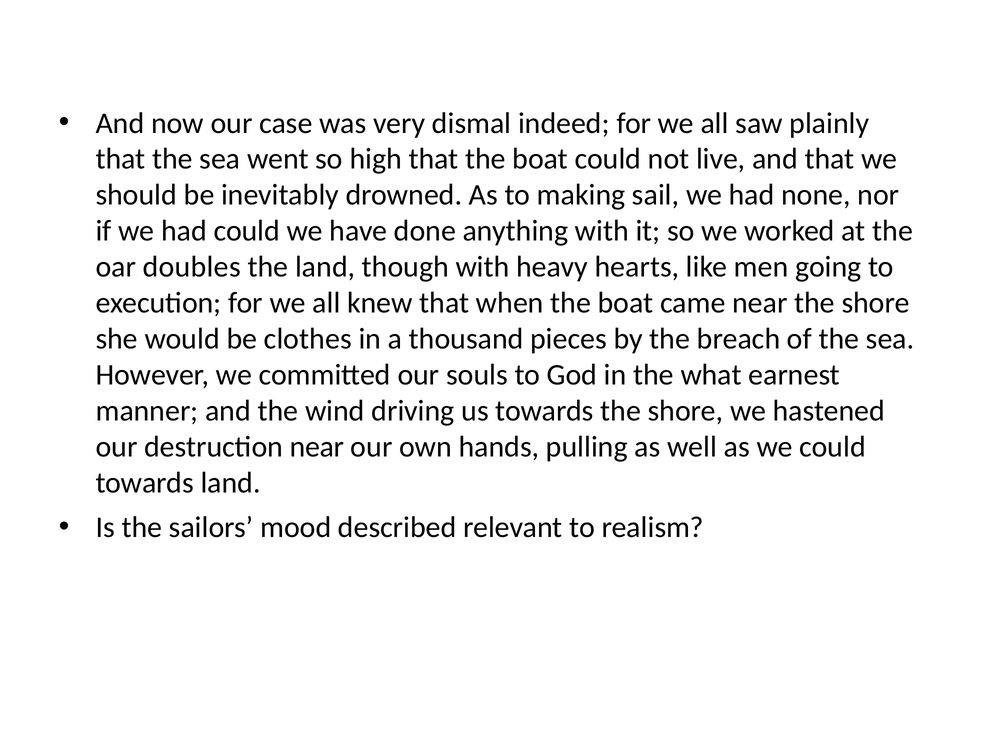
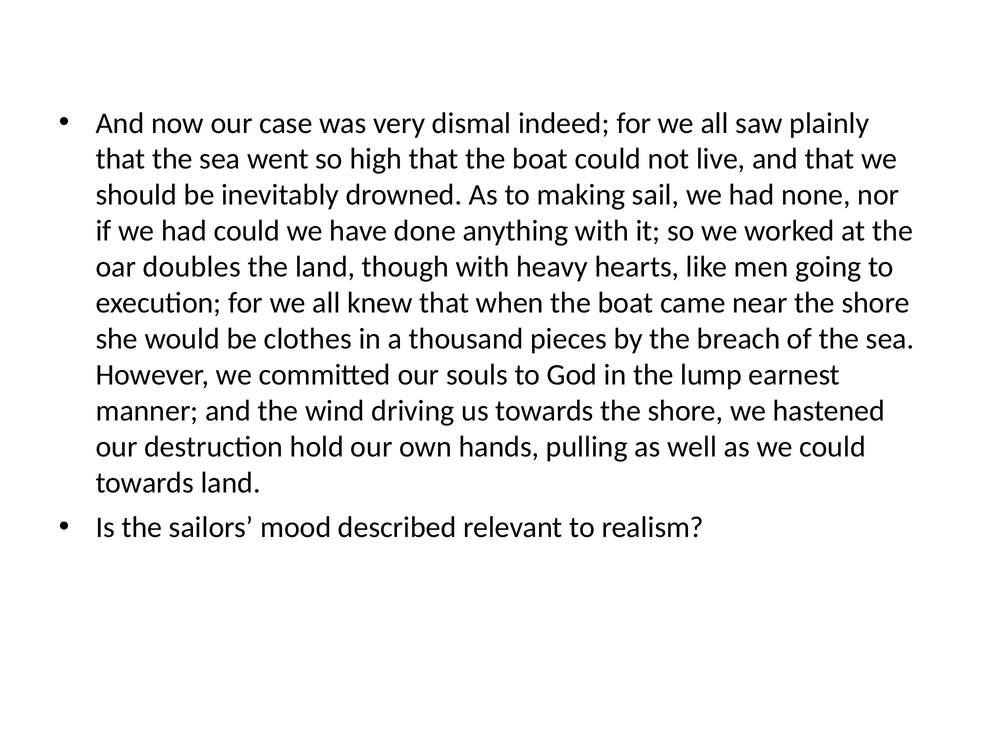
what: what -> lump (711, 375)
destruction near: near -> hold (317, 447)
